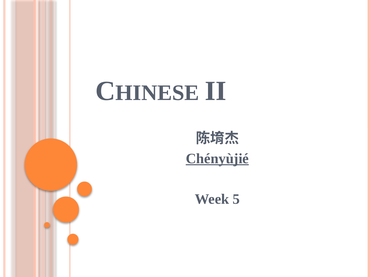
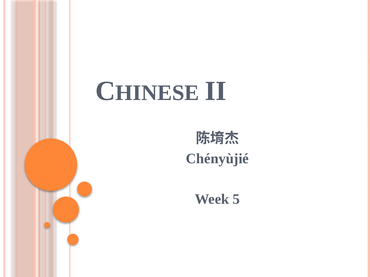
Chényùjié underline: present -> none (217, 159)
